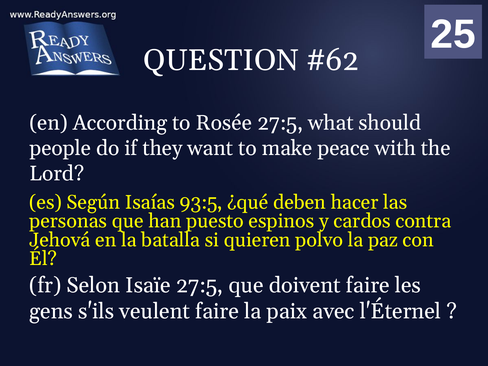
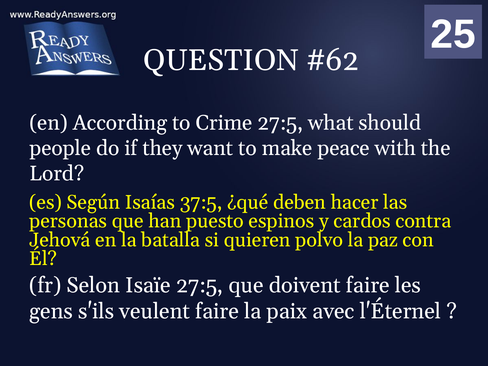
Rosée: Rosée -> Crime (224, 123)
93:5: 93:5 -> 37:5 (201, 202)
